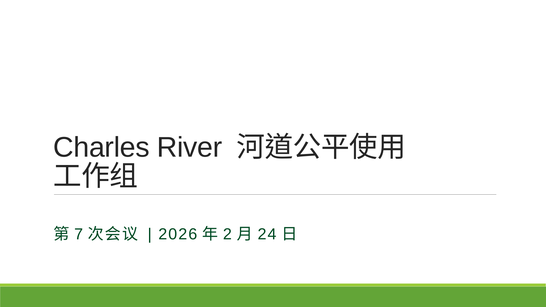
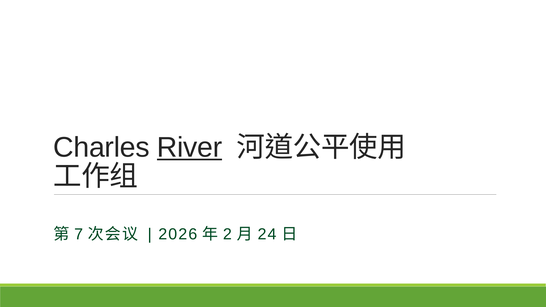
River underline: none -> present (190, 147)
